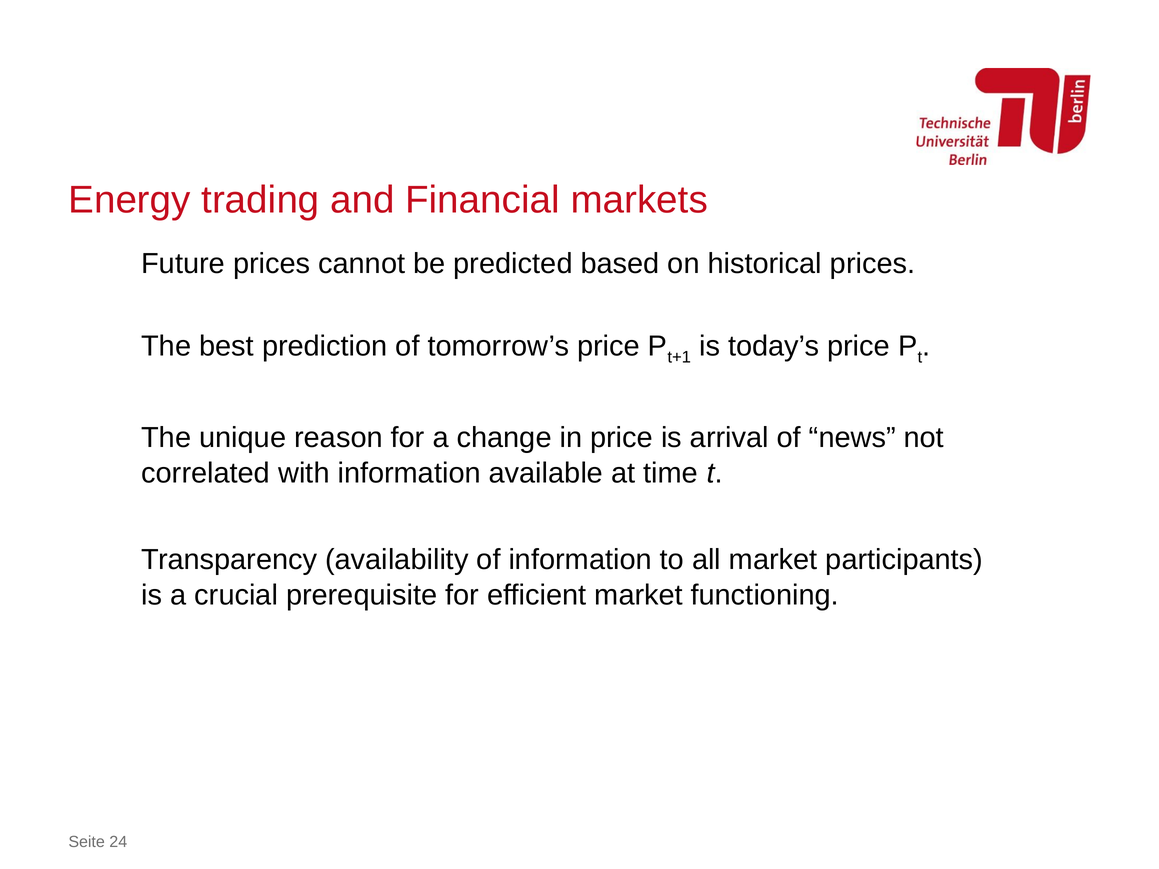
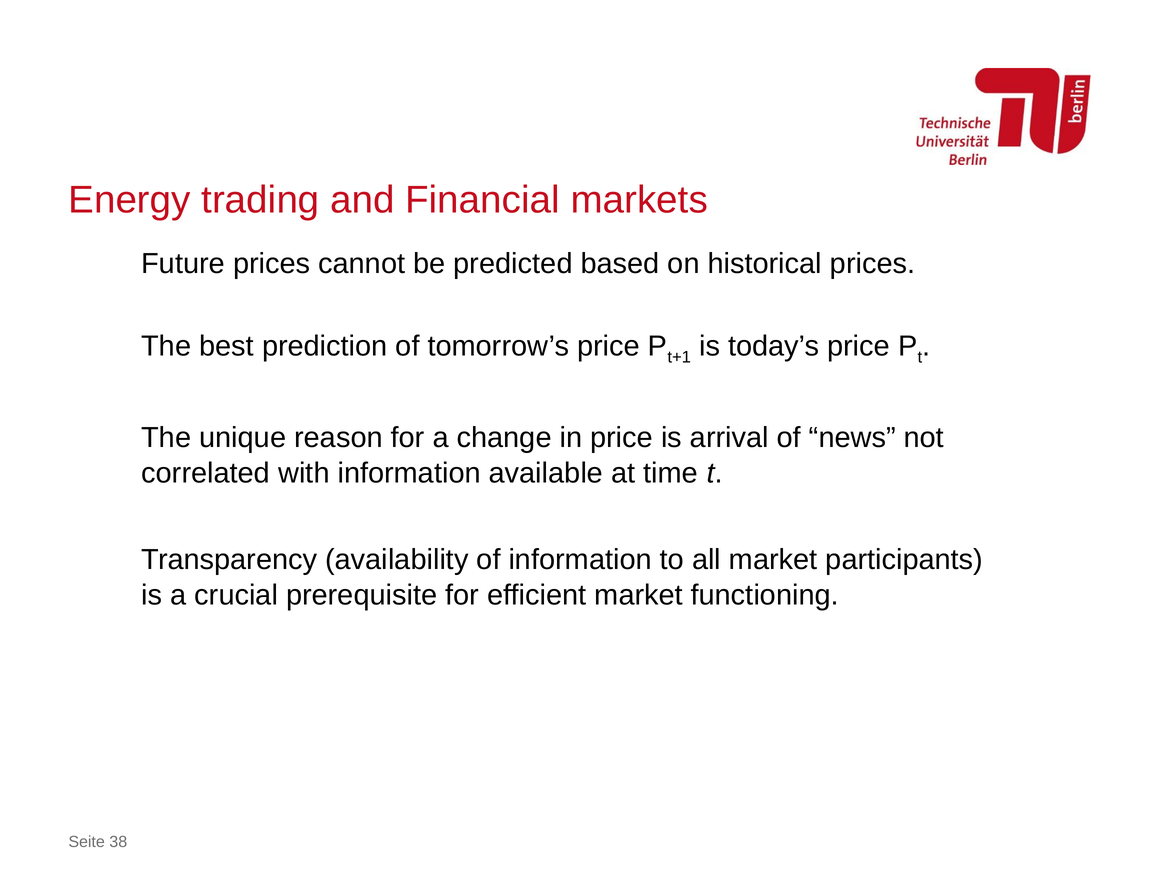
24: 24 -> 38 (118, 842)
